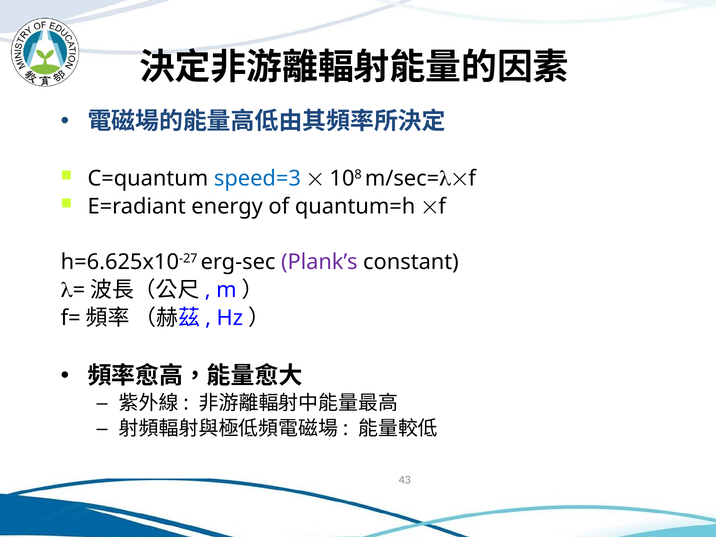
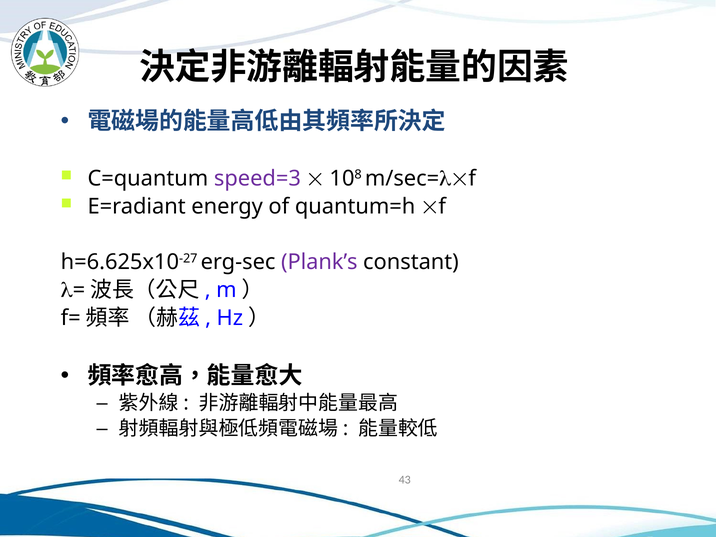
speed=3 colour: blue -> purple (257, 178)
